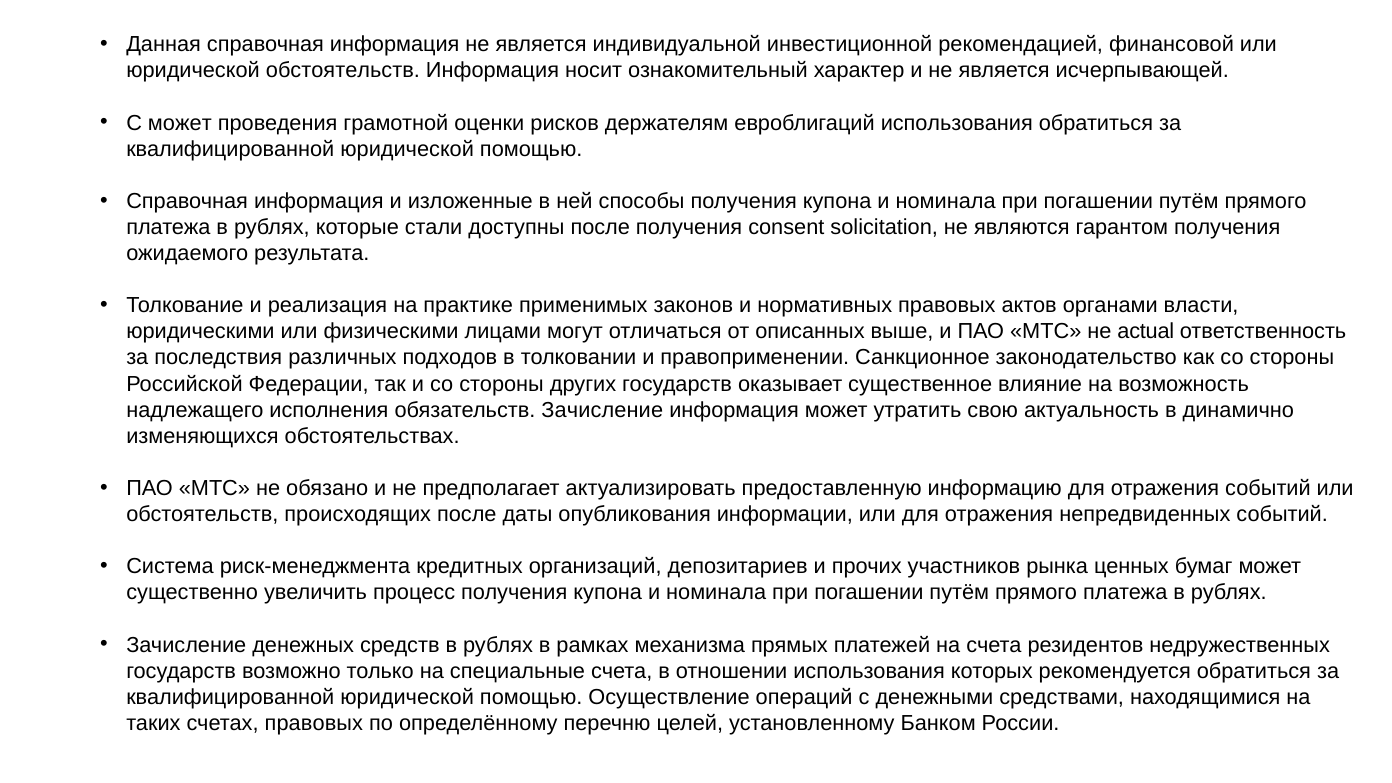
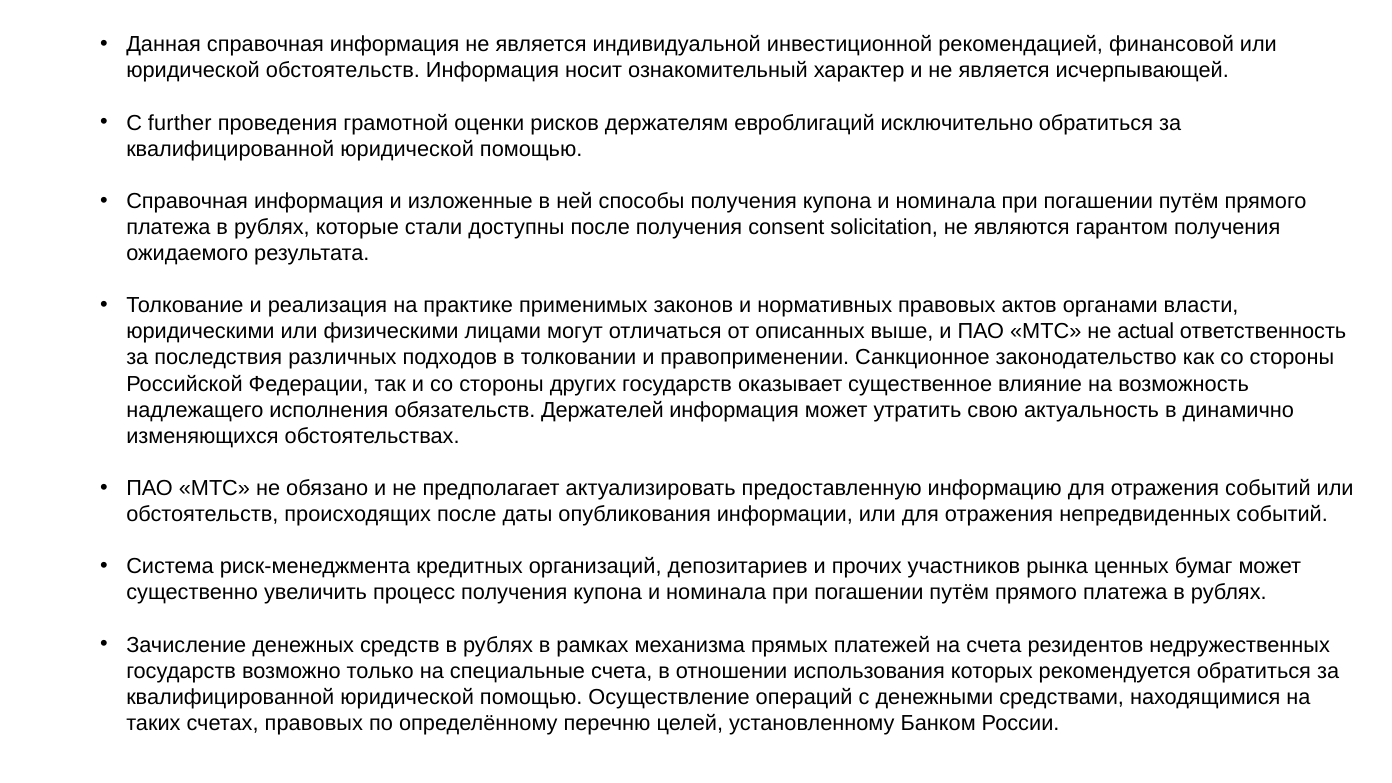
С может: может -> further (180, 123)
евроблигаций использования: использования -> исключительно (957, 123)
обязательств Зачисление: Зачисление -> Держателей (602, 410)
